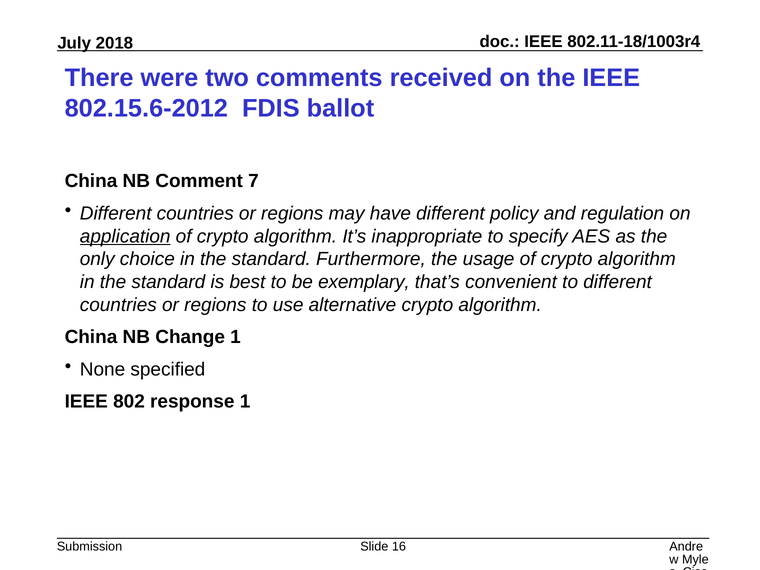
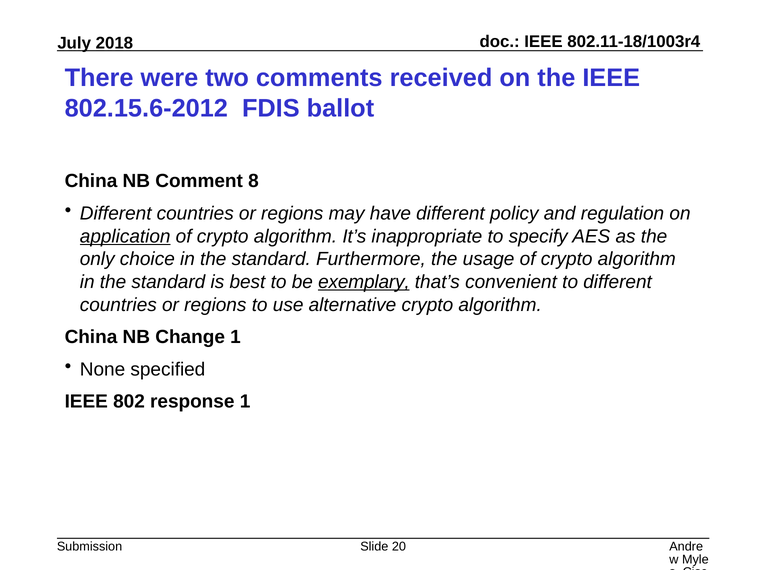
7: 7 -> 8 (253, 181)
exemplary underline: none -> present (364, 282)
16: 16 -> 20 (399, 547)
